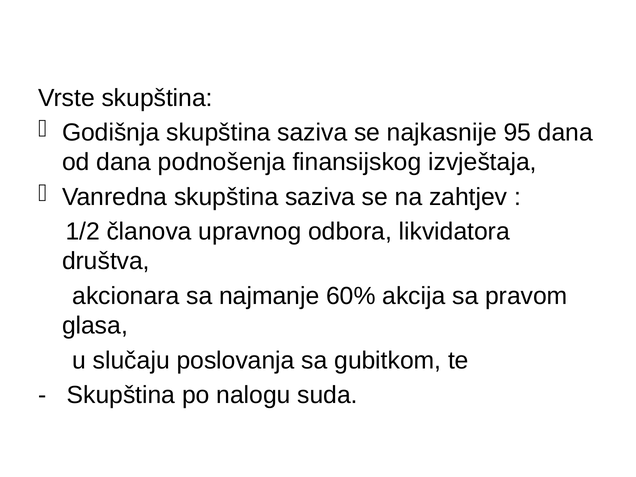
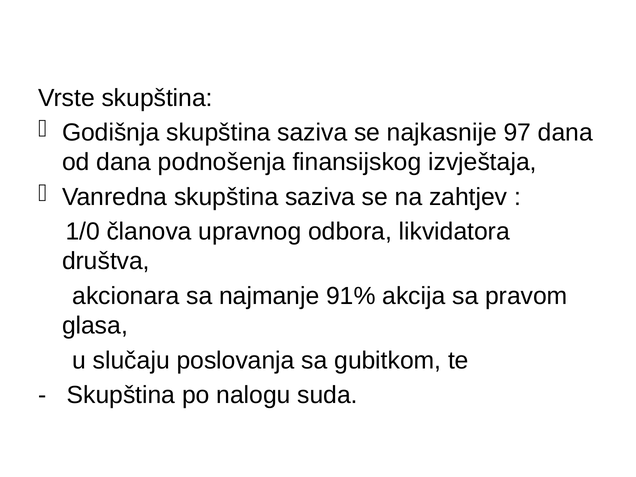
95: 95 -> 97 (517, 133)
1/2: 1/2 -> 1/0 (83, 232)
60%: 60% -> 91% (351, 296)
